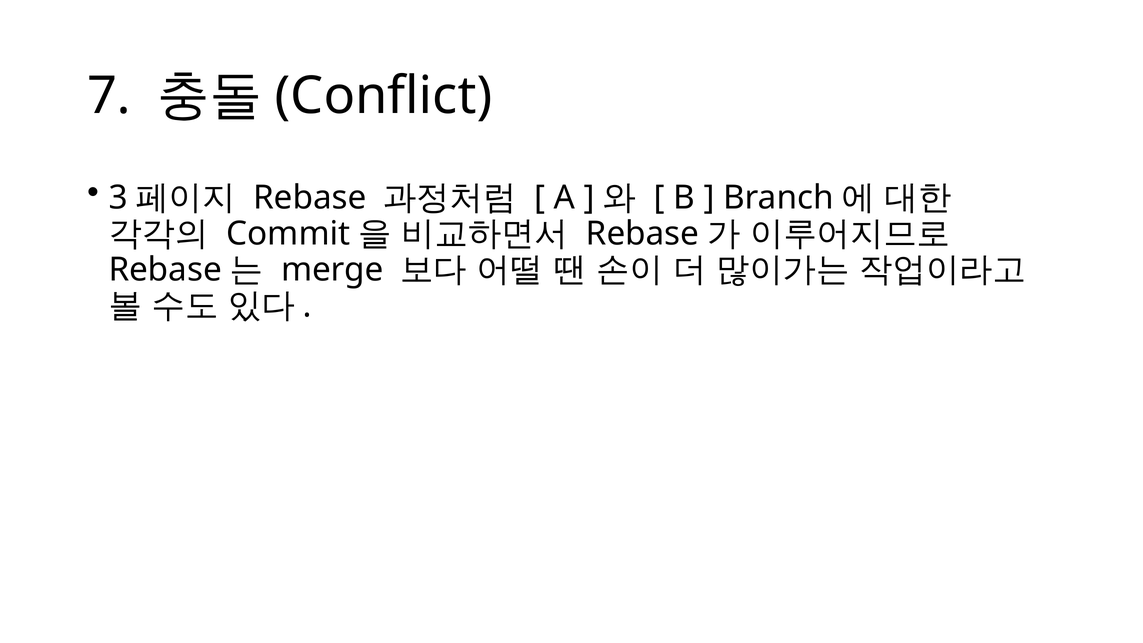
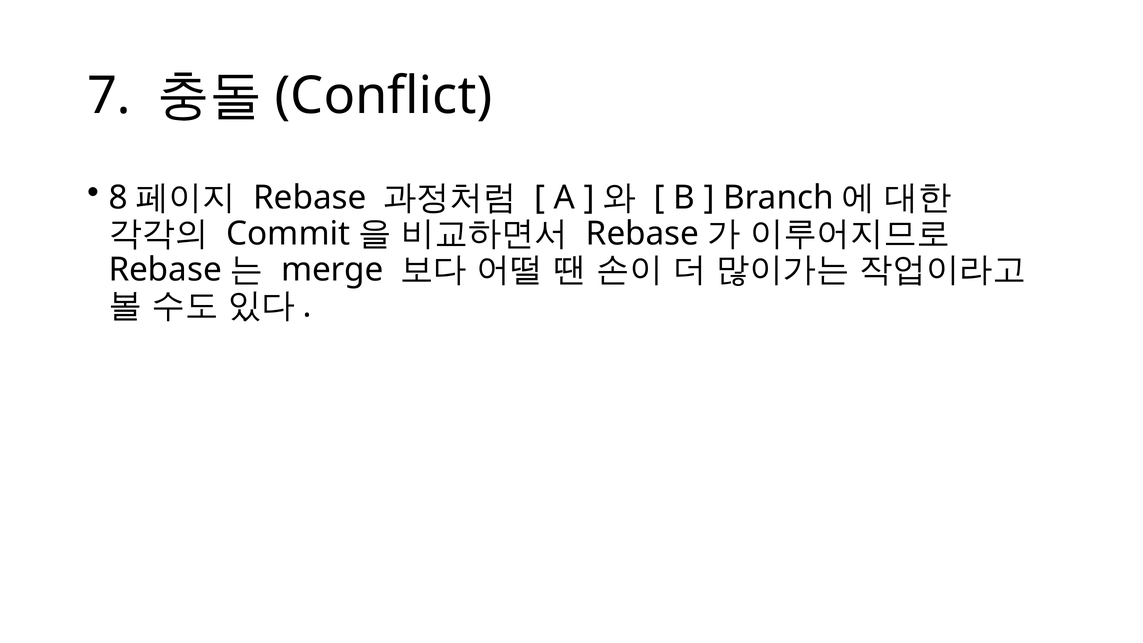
3: 3 -> 8 (118, 198)
